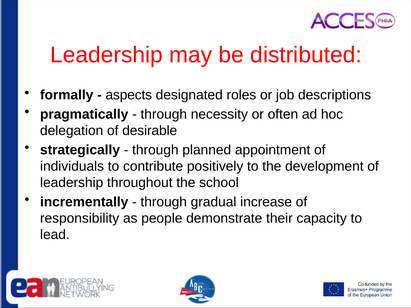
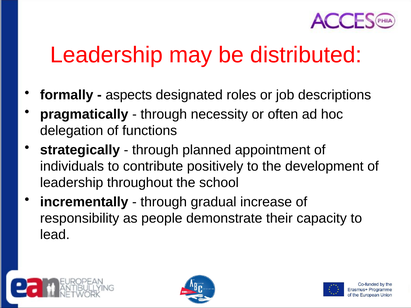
desirable: desirable -> functions (150, 131)
